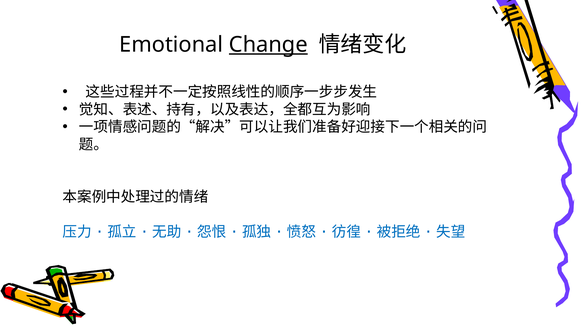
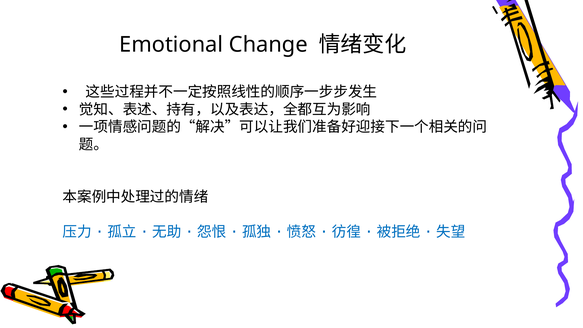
Change underline: present -> none (268, 45)
